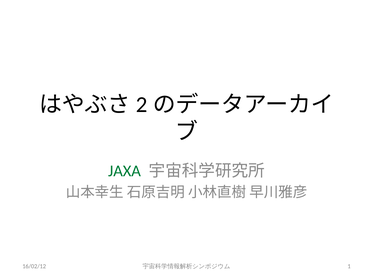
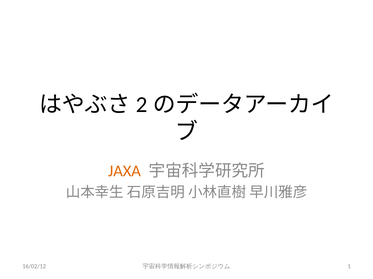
JAXA colour: green -> orange (125, 171)
